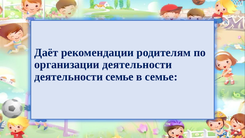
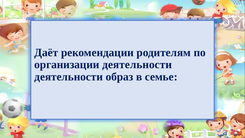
деятельности семье: семье -> образ (119, 77)
